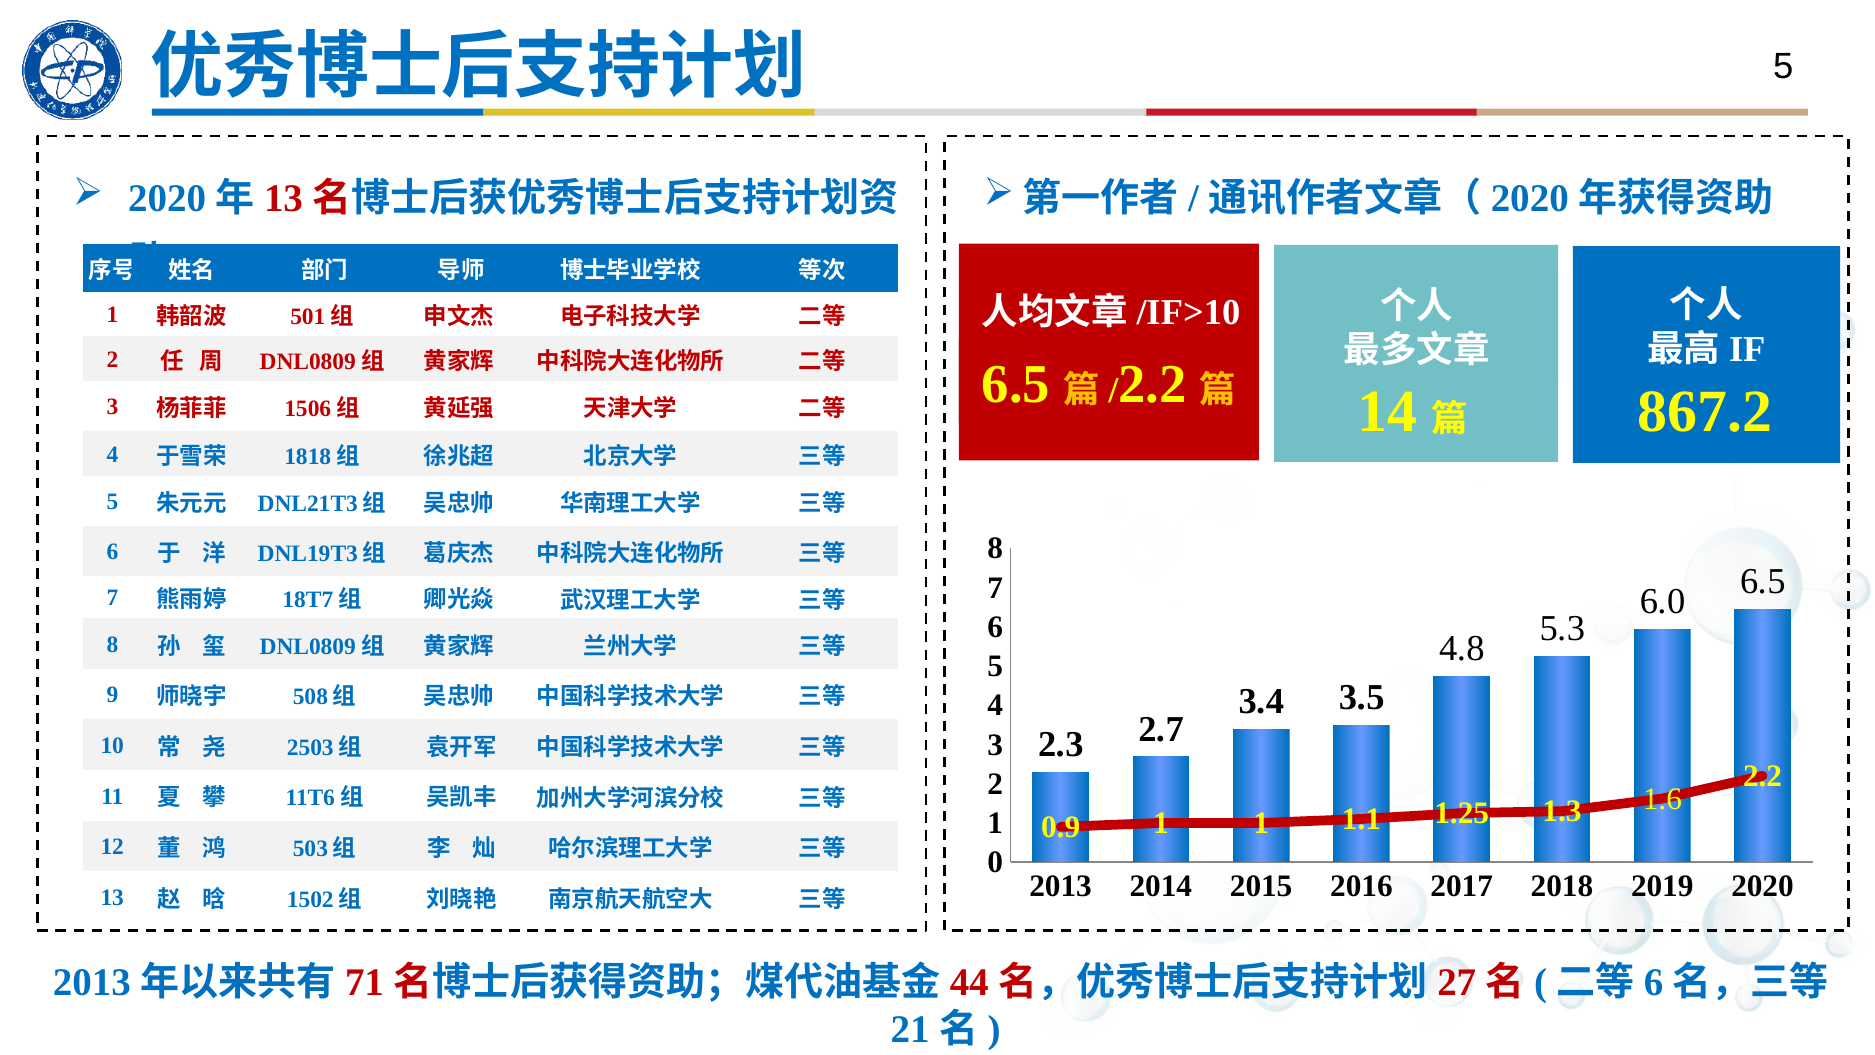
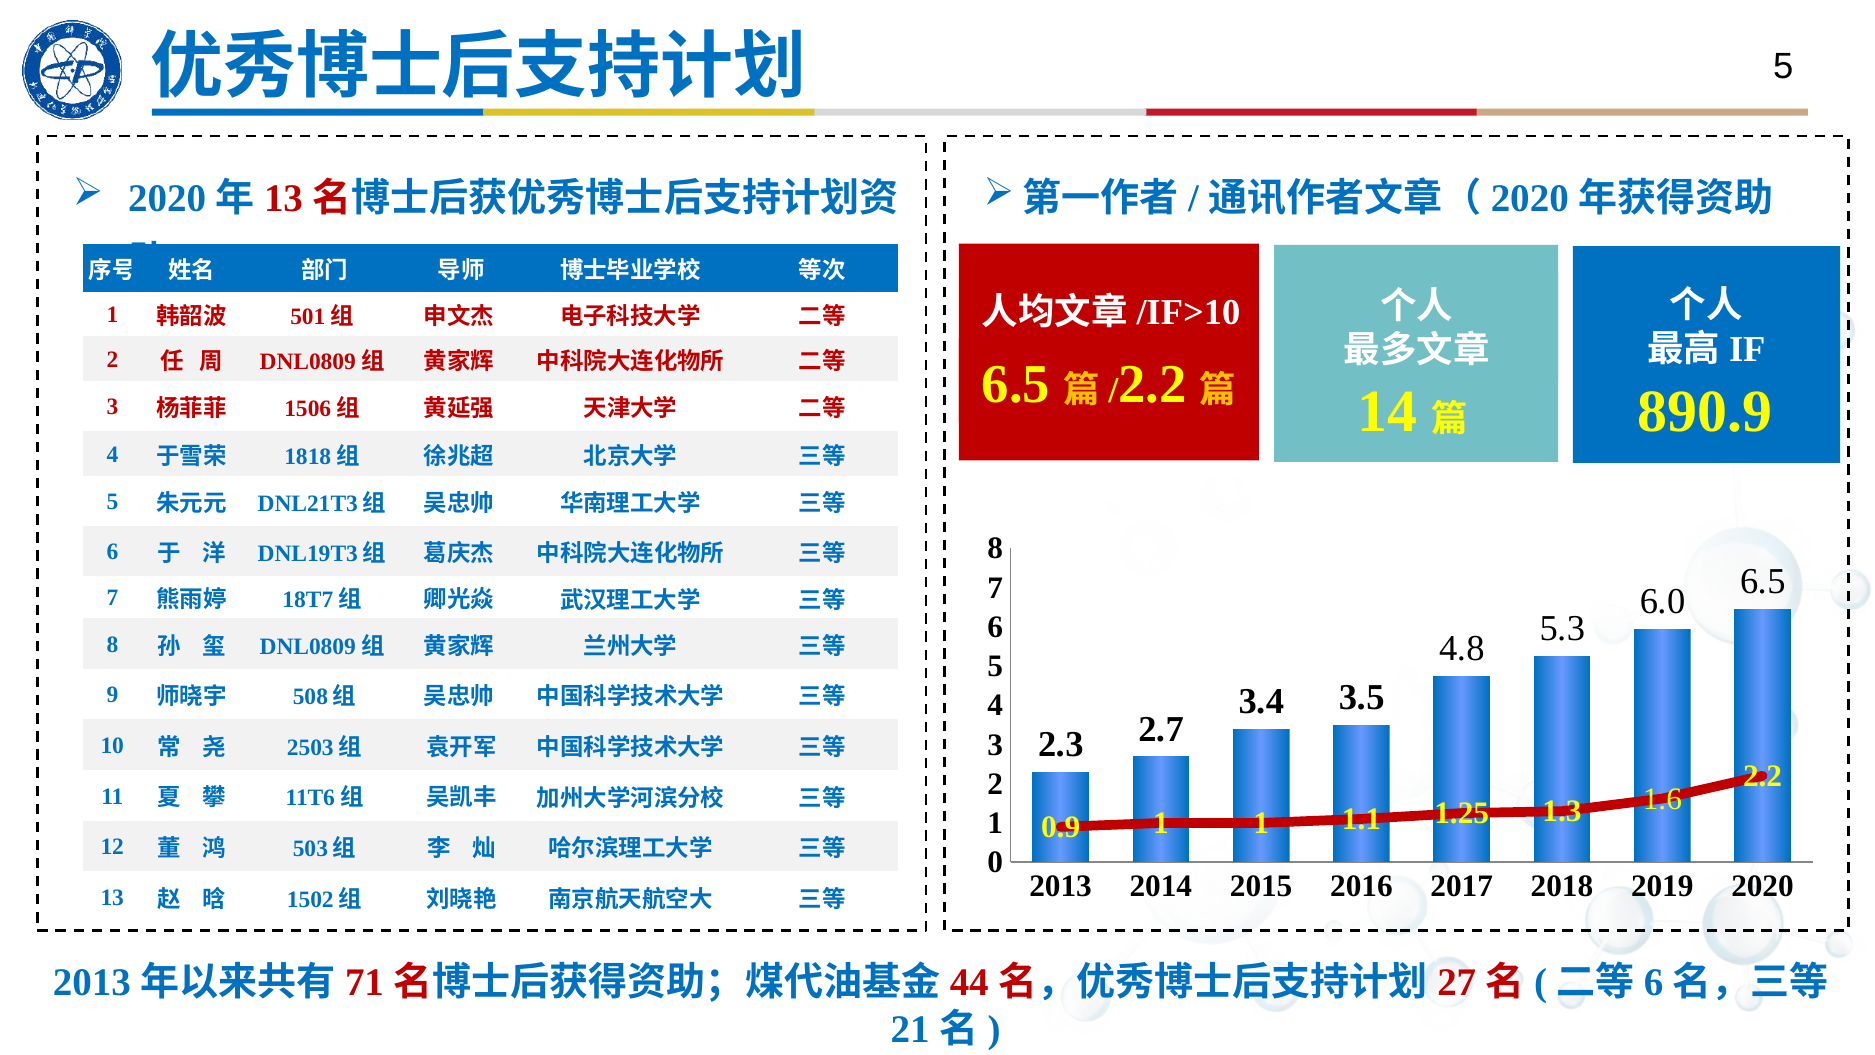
867.2: 867.2 -> 890.9 (1705, 411)
